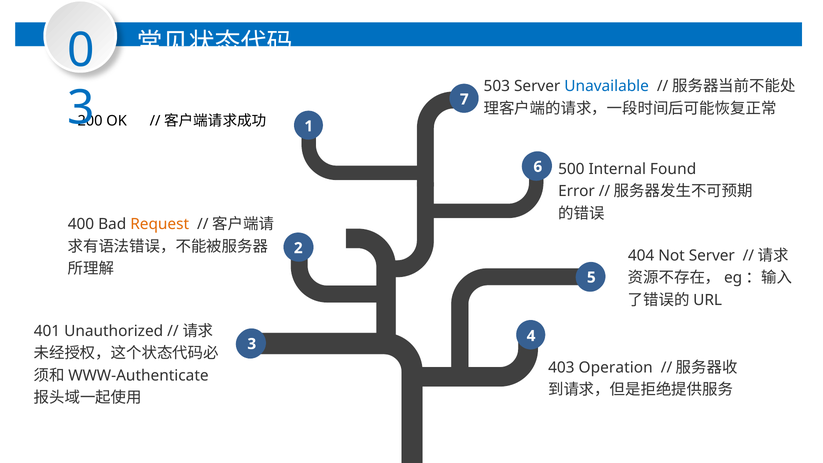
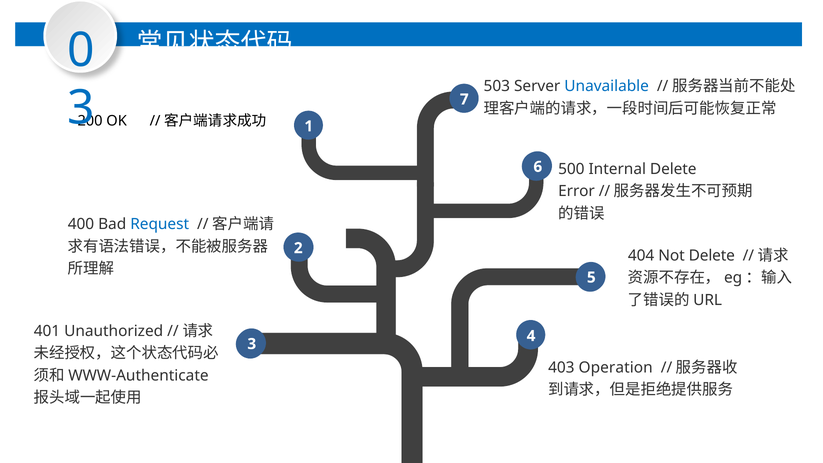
Internal Found: Found -> Delete (673, 169)
Request colour: orange -> blue (160, 224)
Not Server: Server -> Delete (712, 255)
